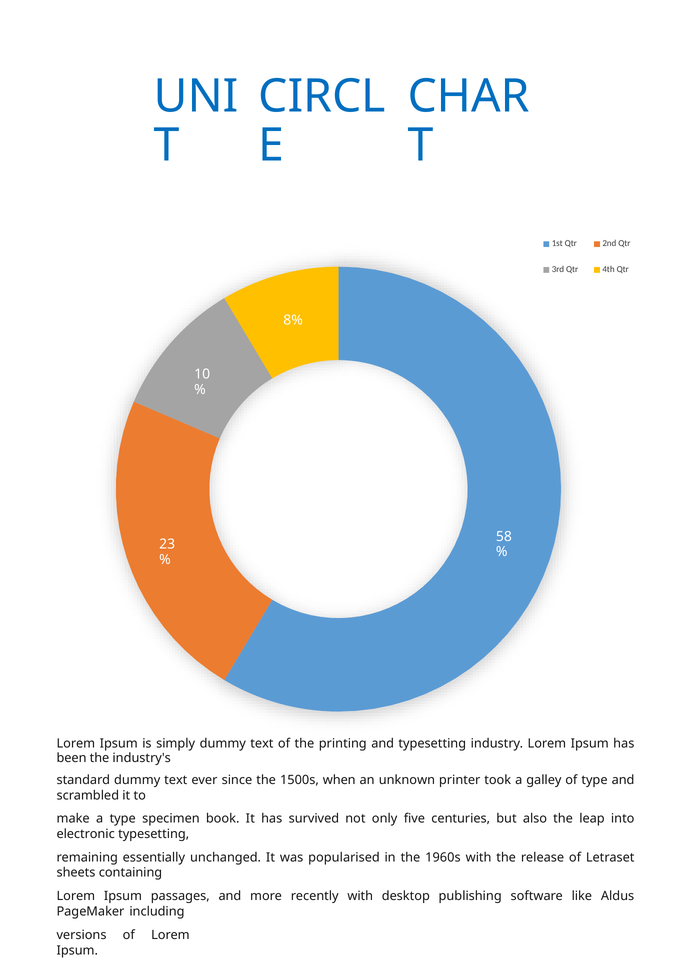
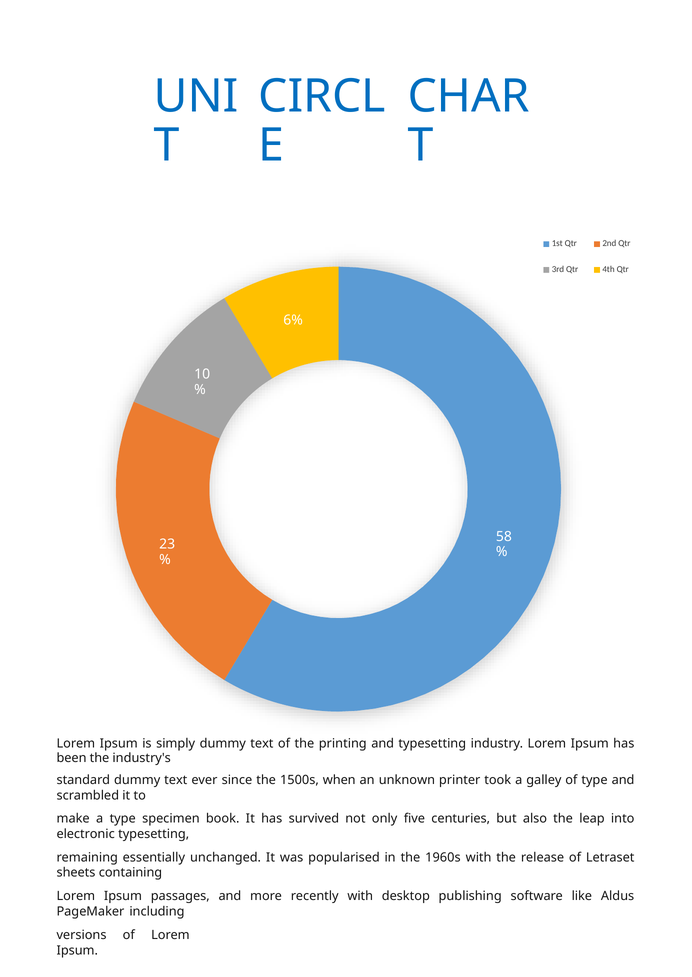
8%: 8% -> 6% (293, 320)
